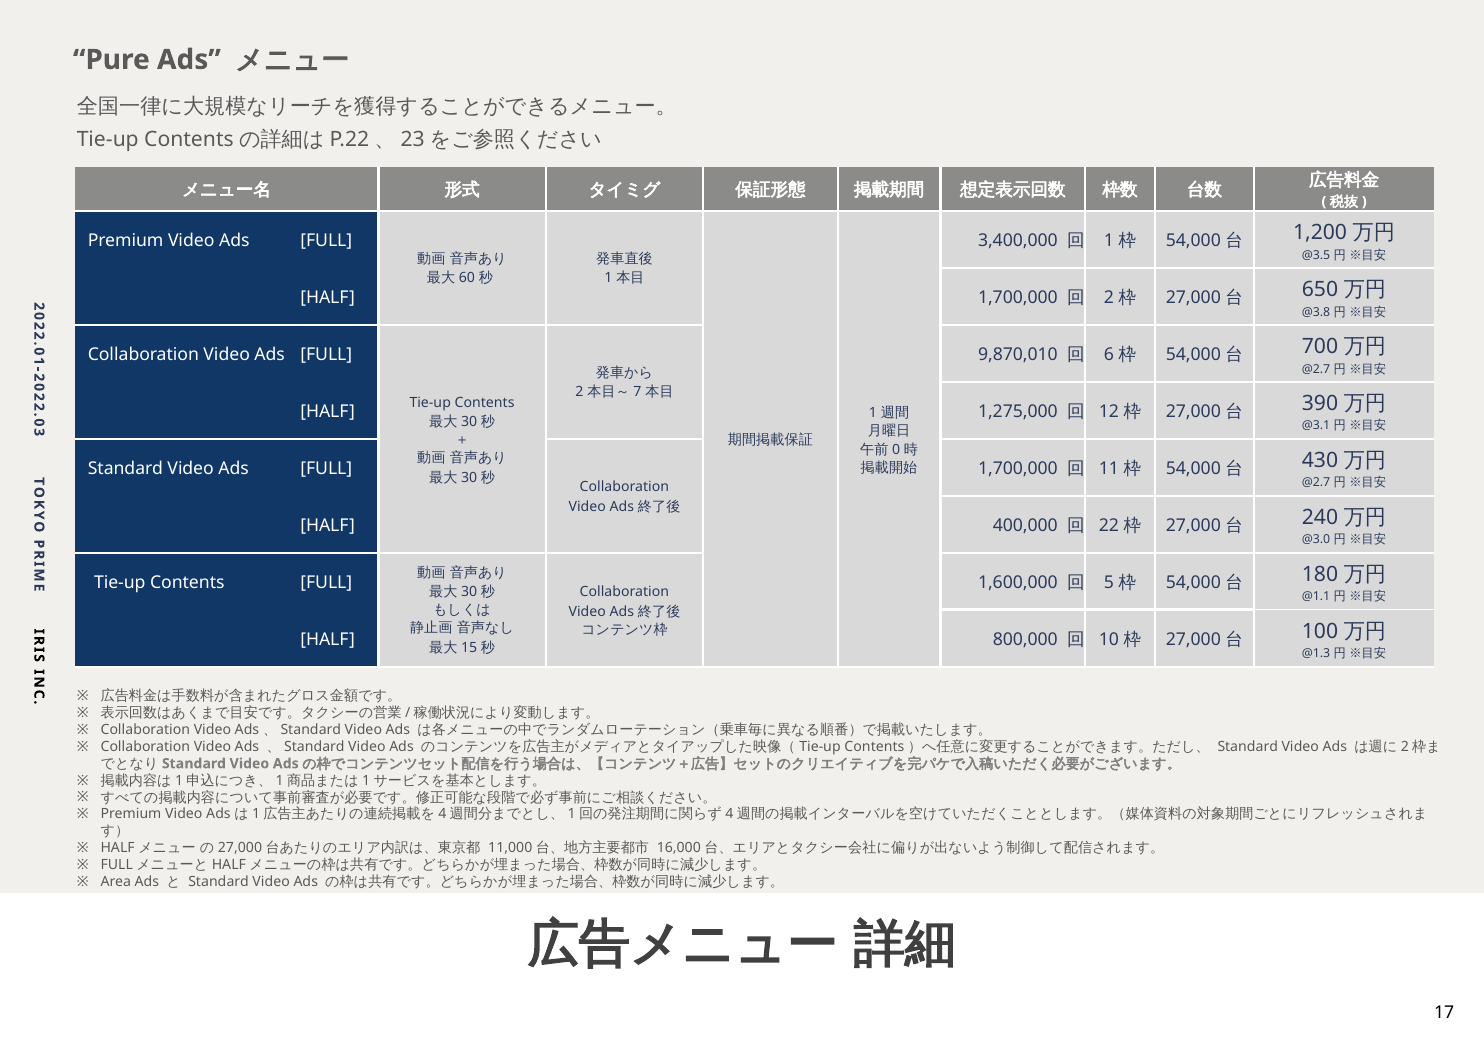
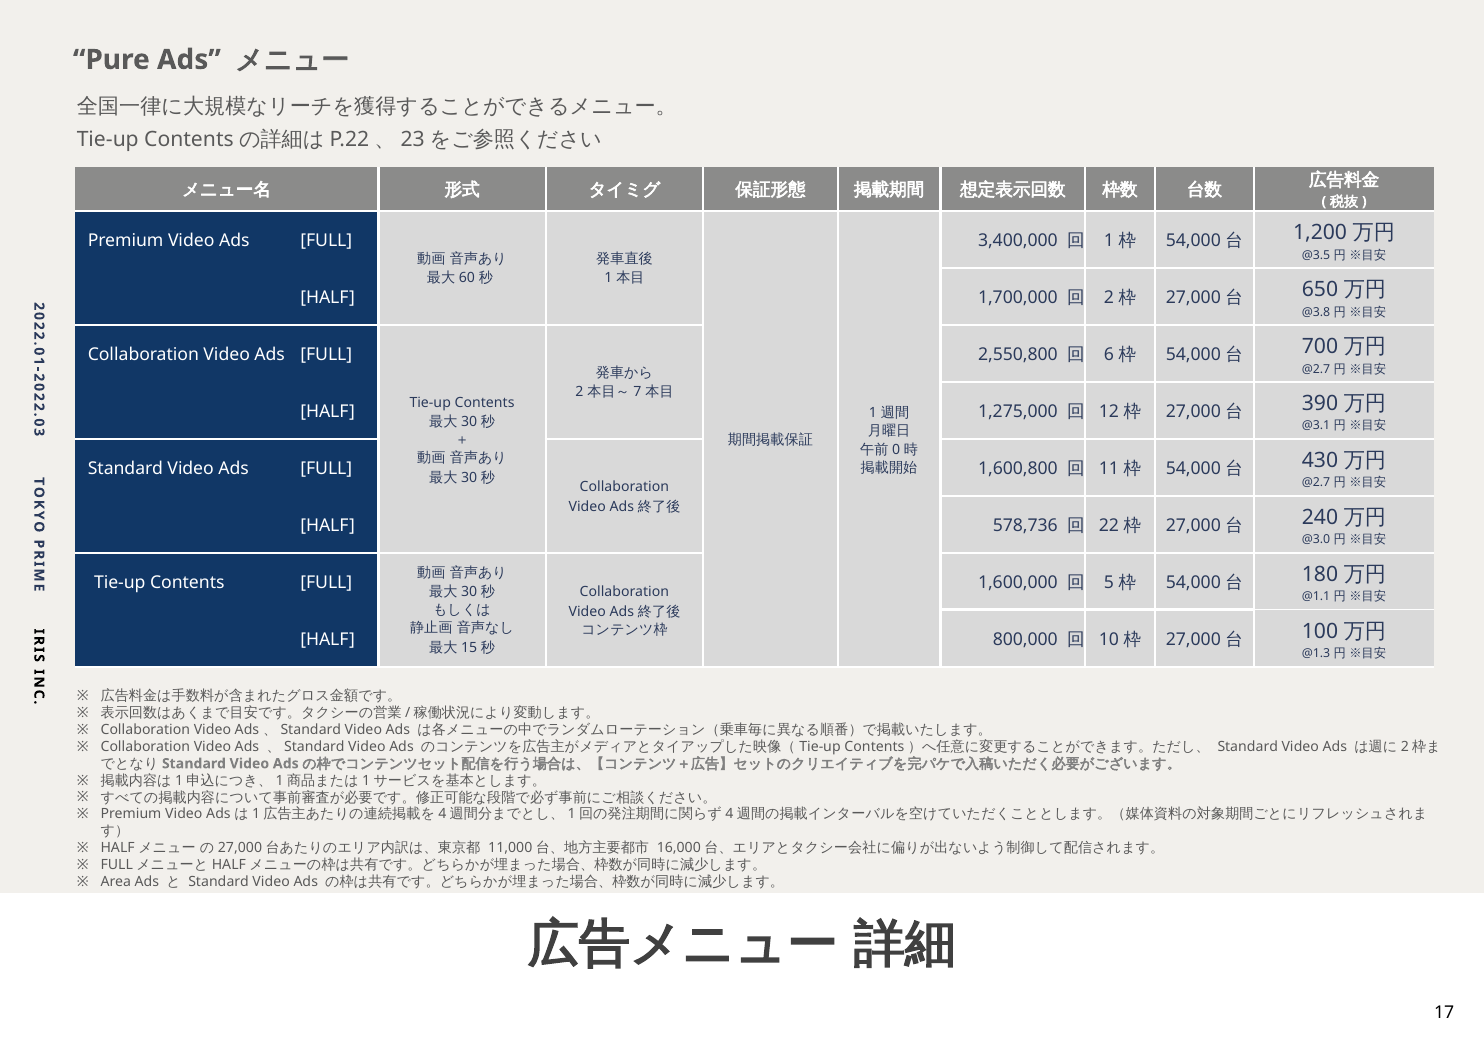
9,870,010: 9,870,010 -> 2,550,800 (1018, 355)
1,700,000: 1,700,000 -> 1,600,800 (1018, 469)
400,000: 400,000 -> 578,736 (1025, 526)
